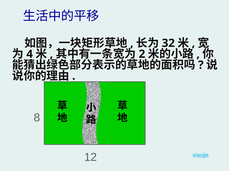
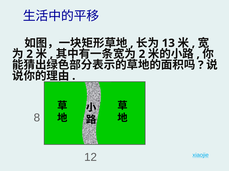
32: 32 -> 13 (168, 43)
4: 4 -> 2 (30, 54)
